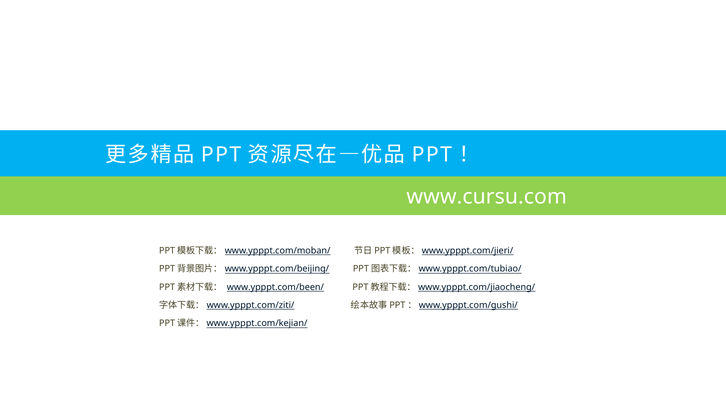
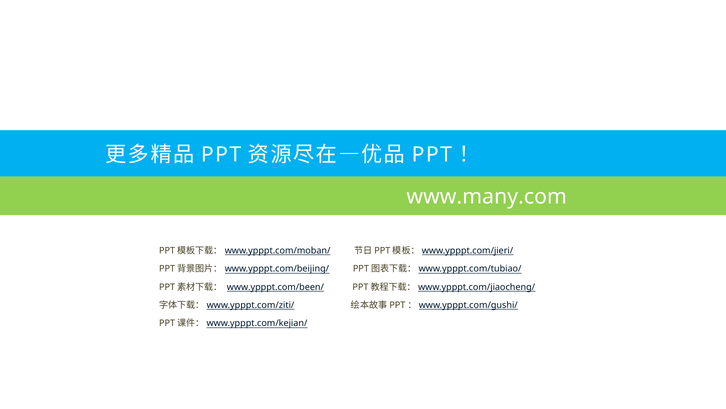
www.cursu.com: www.cursu.com -> www.many.com (487, 197)
